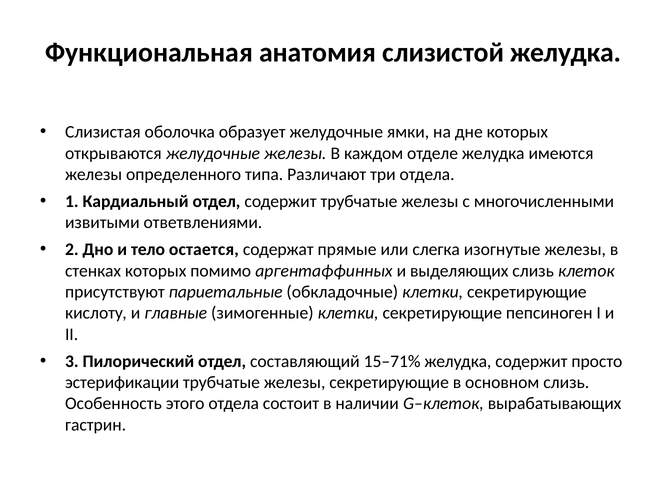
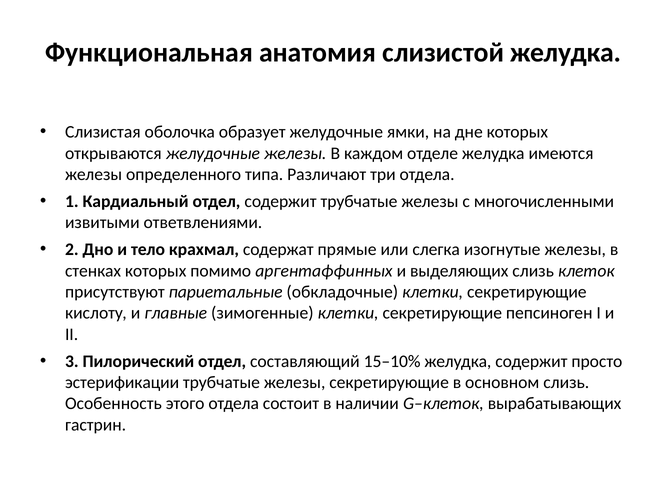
остается: остается -> крахмал (204, 249)
15–71%: 15–71% -> 15–10% (392, 361)
